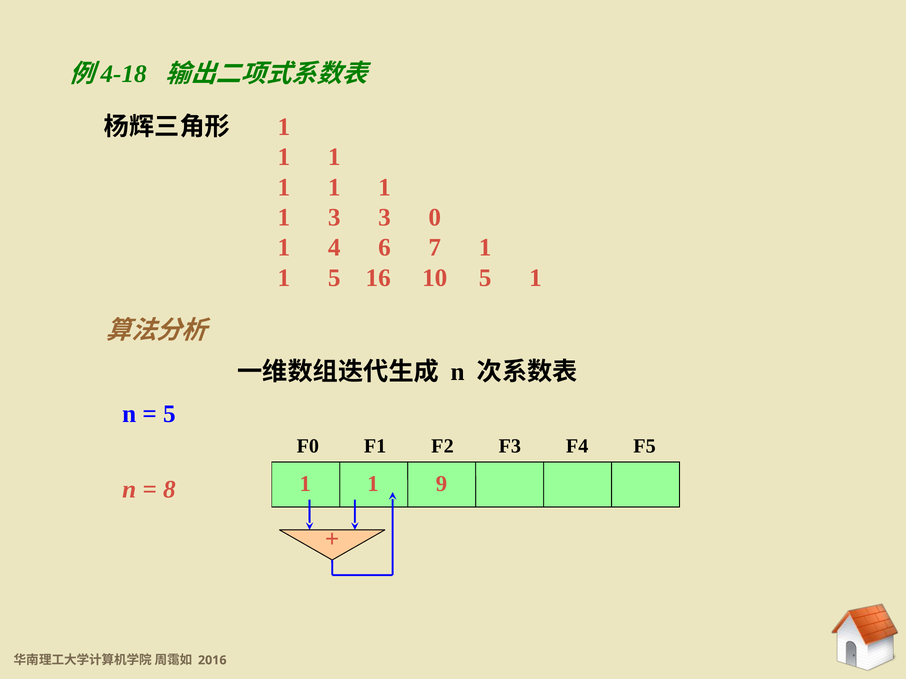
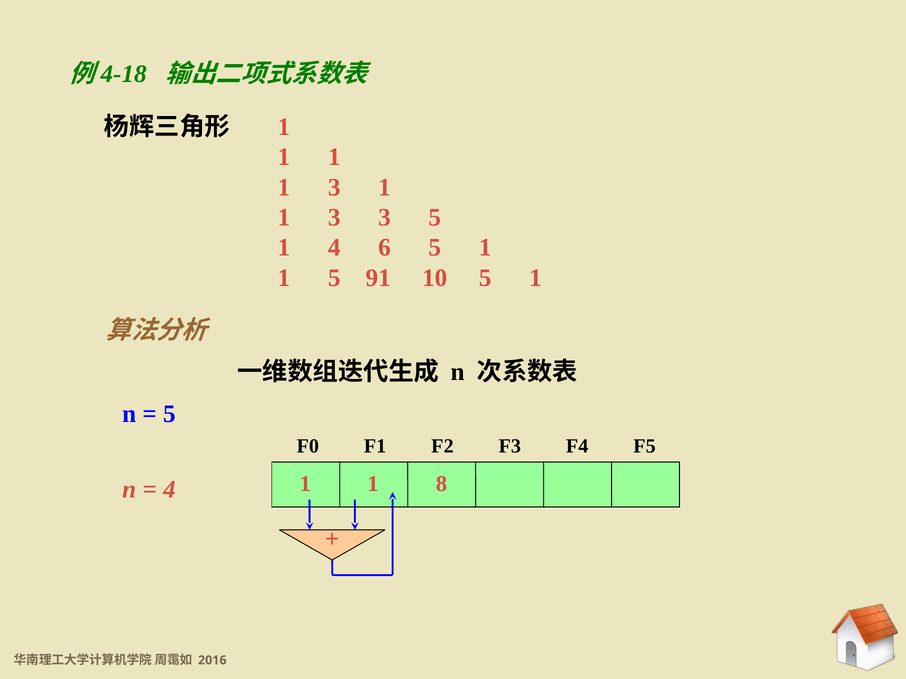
1: 1 -> 3 (334, 187)
3 0: 0 -> 5 (435, 218)
6 7: 7 -> 5 (435, 248)
16: 16 -> 91 (378, 278)
9: 9 -> 8 (441, 484)
8: 8 -> 4 (169, 490)
